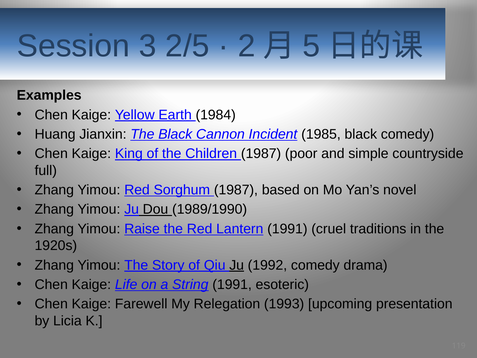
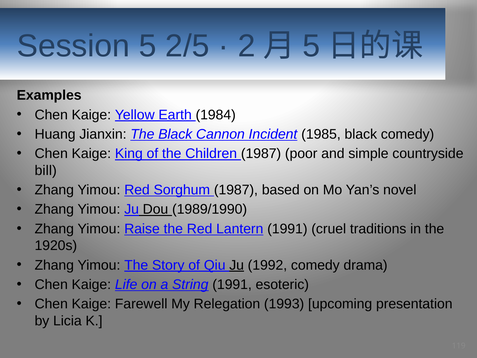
Session 3: 3 -> 5 (148, 46)
full: full -> bill (46, 170)
